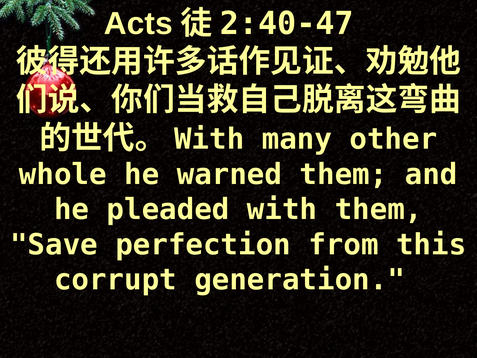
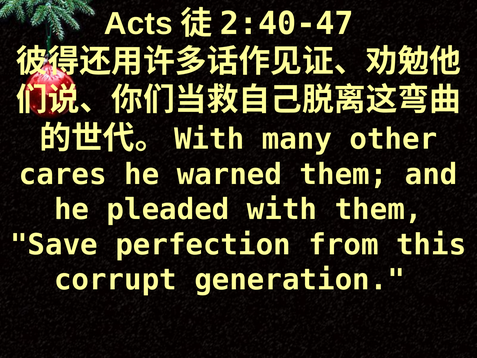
whole: whole -> cares (63, 175)
